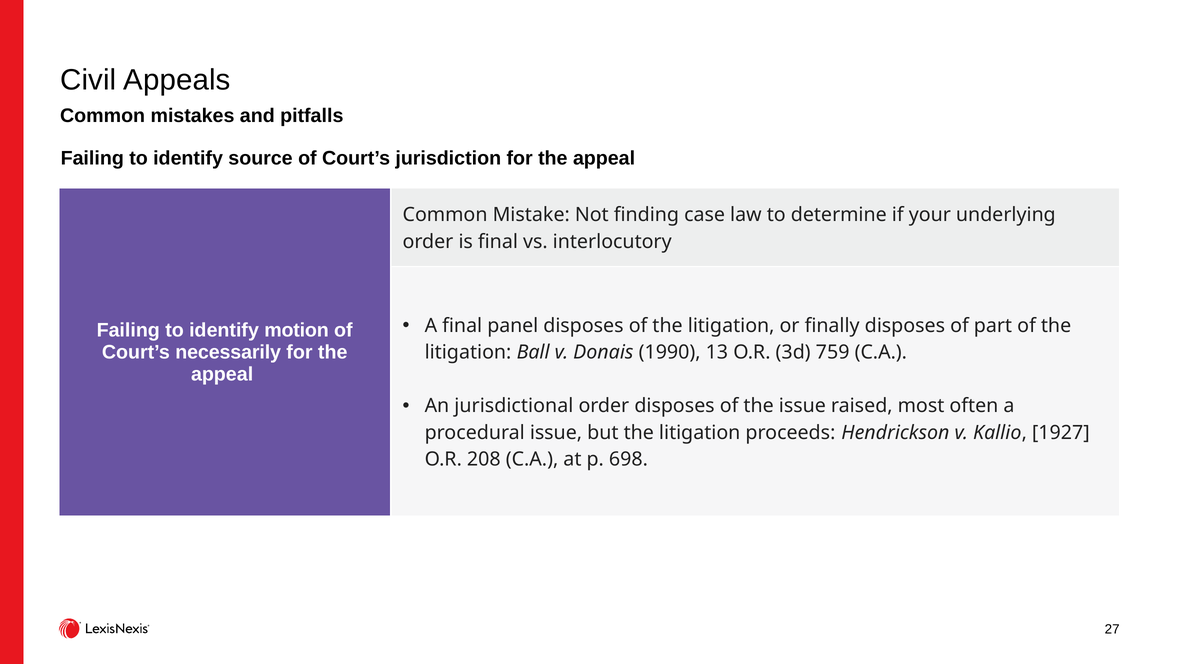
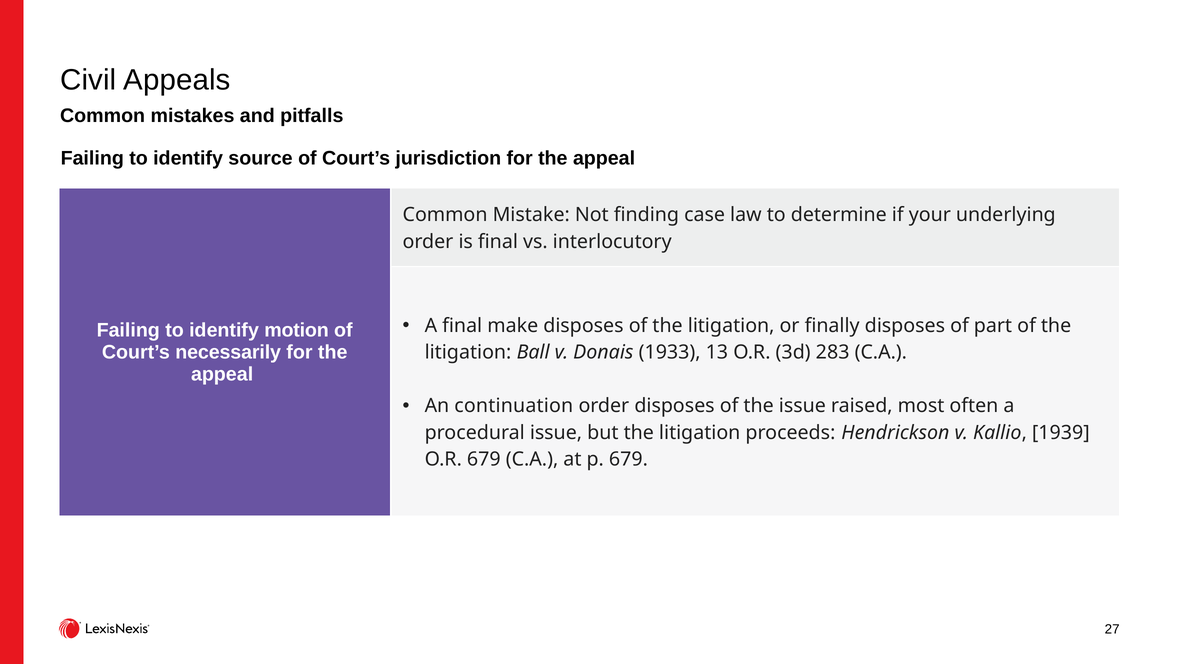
panel: panel -> make (513, 326)
1990: 1990 -> 1933 (670, 352)
759: 759 -> 283 (833, 352)
jurisdictional: jurisdictional -> continuation (514, 406)
1927: 1927 -> 1939 (1061, 433)
O.R 208: 208 -> 679 (484, 459)
p 698: 698 -> 679 (628, 459)
